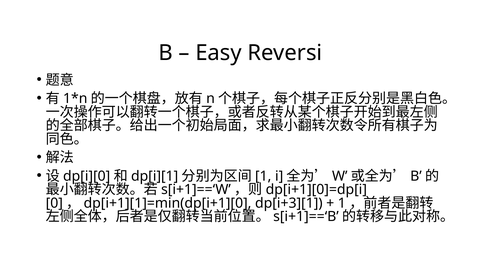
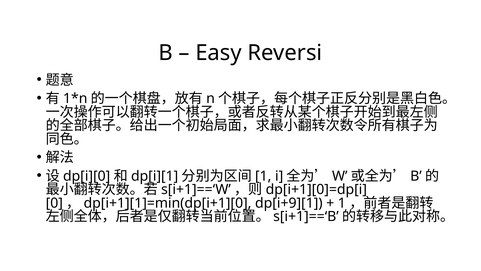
dp[i+3][1: dp[i+3][1 -> dp[i+9][1 (289, 203)
